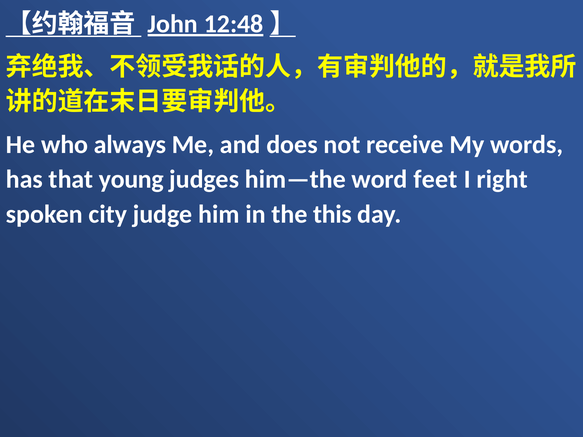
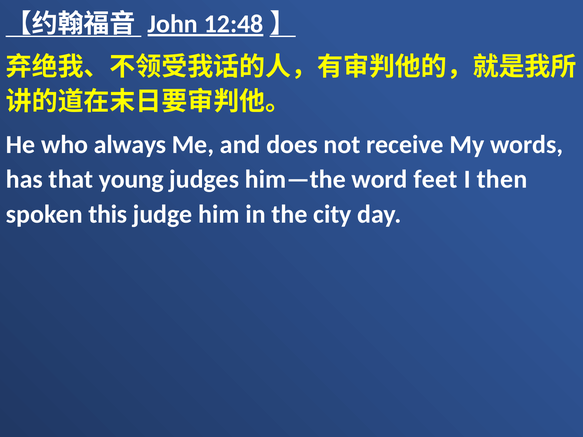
right: right -> then (502, 179)
city: city -> this (108, 214)
this: this -> city (332, 214)
